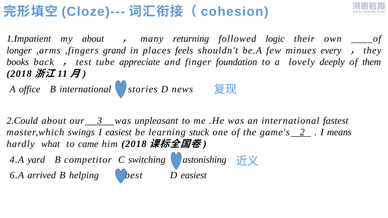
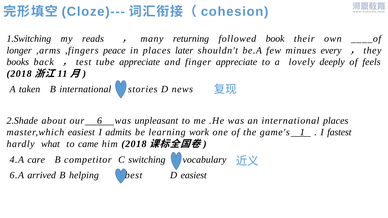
1.Impatient: 1.Impatient -> 1.Switching (29, 39)
my about: about -> reads (93, 39)
logic: logic -> book (275, 39)
grand: grand -> peace (114, 50)
feels: feels -> later (184, 50)
finger foundation: foundation -> appreciate (237, 62)
them: them -> feels (372, 62)
office: office -> taken (30, 89)
2.Could: 2.Could -> 2.Shade (22, 121)
3: 3 -> 6 (100, 121)
international fastest: fastest -> places (336, 121)
master,which swings: swings -> easiest (81, 132)
I easiest: easiest -> admits (118, 132)
stuck: stuck -> work (199, 132)
2: 2 -> 1 (302, 132)
means: means -> fastest (339, 132)
yard: yard -> care (36, 160)
astonishing: astonishing -> vocabulary (205, 160)
